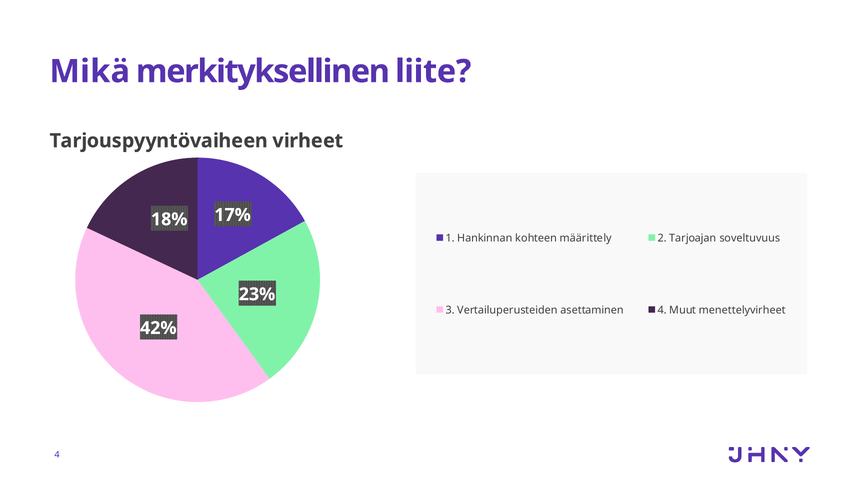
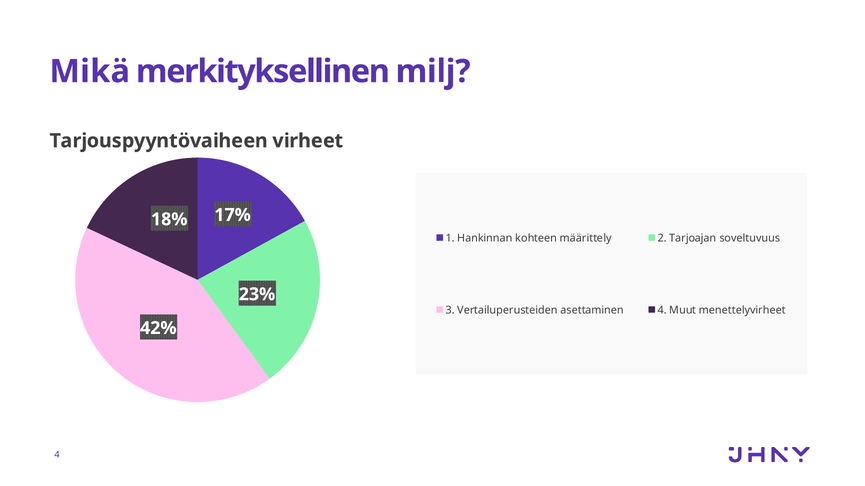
liite: liite -> milj (433, 72)
